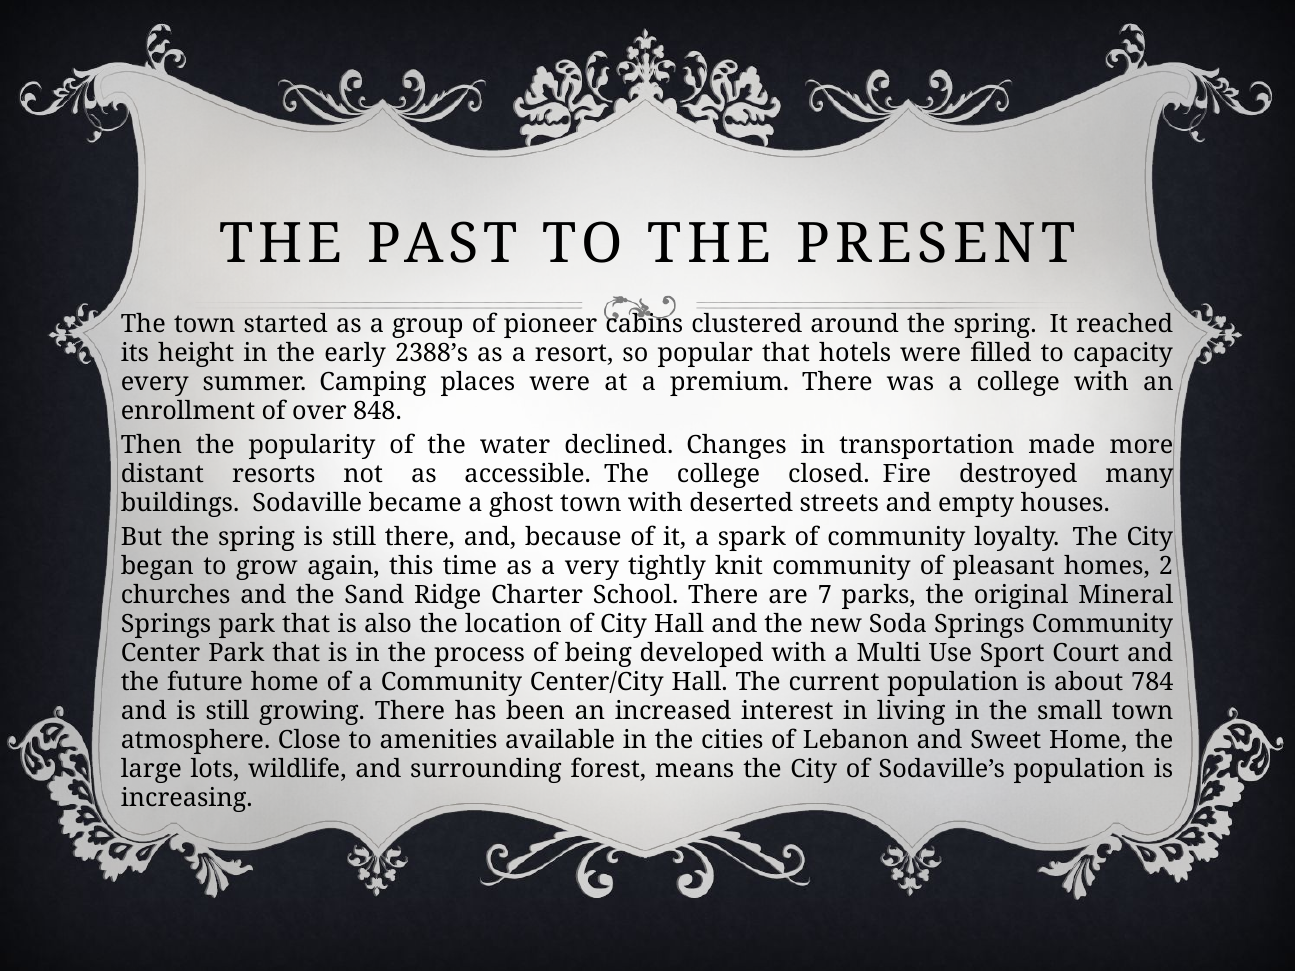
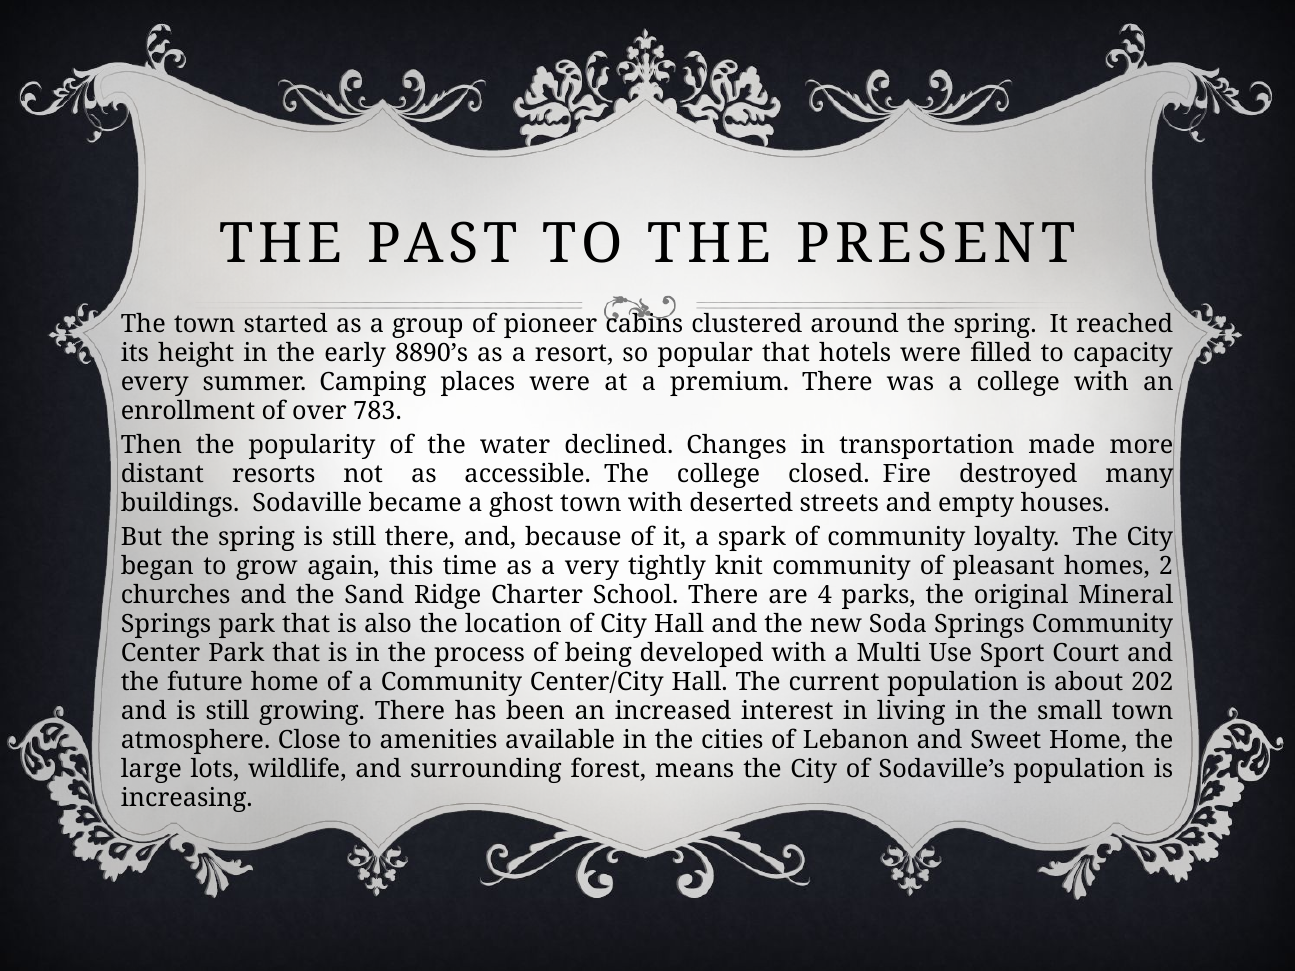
2388’s: 2388’s -> 8890’s (432, 353)
848: 848 -> 783 (378, 411)
7: 7 -> 4 (825, 596)
784: 784 -> 202 (1152, 683)
